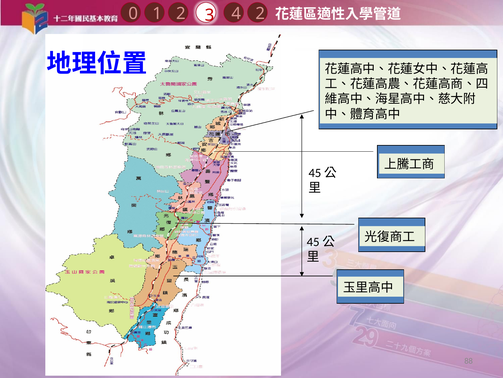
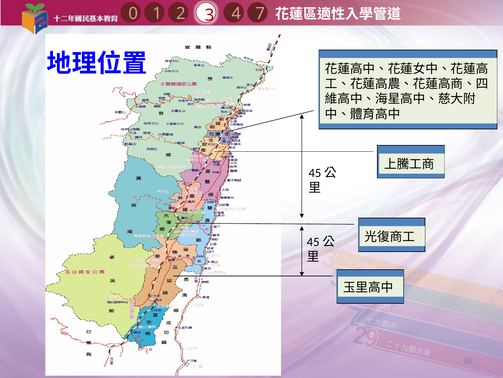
4 2: 2 -> 7 (260, 13)
